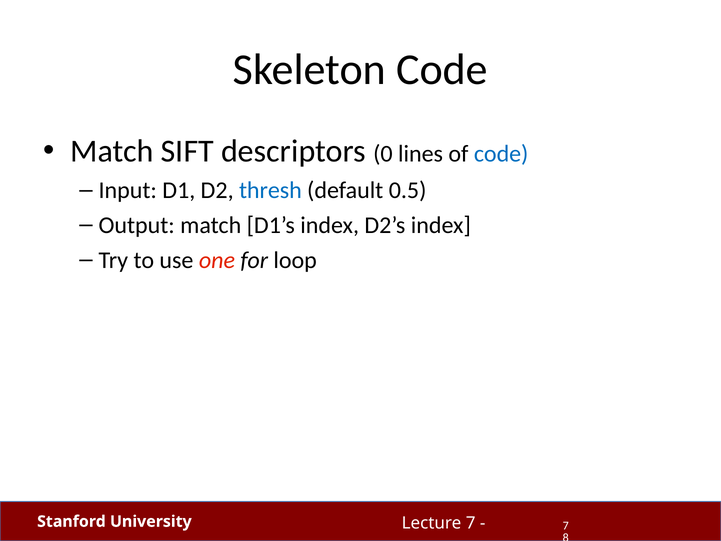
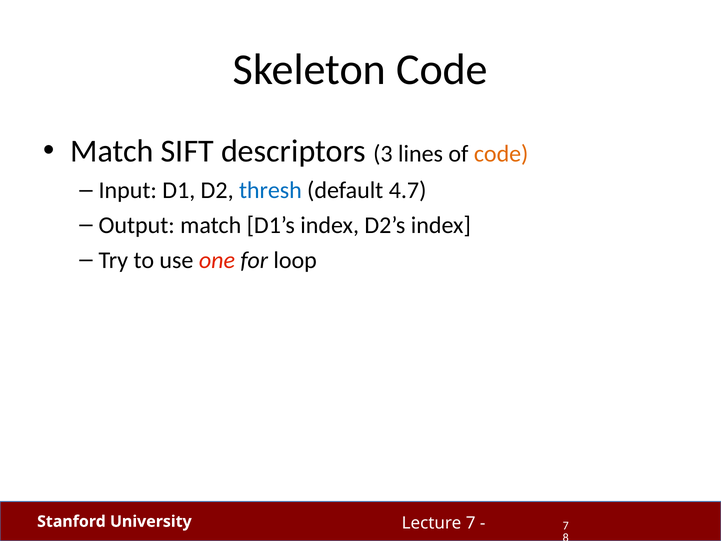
0: 0 -> 3 (383, 154)
code colour: blue -> orange (501, 154)
0.5: 0.5 -> 4.7 (408, 190)
